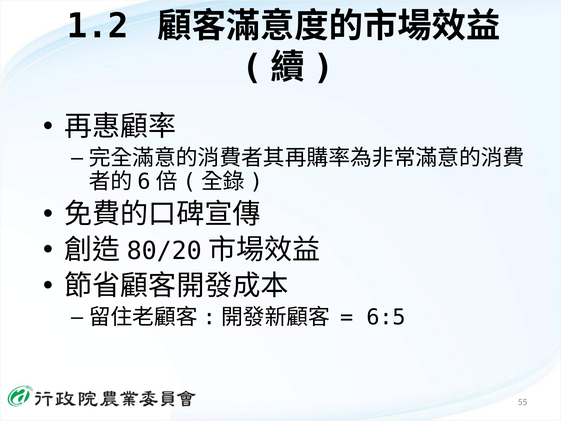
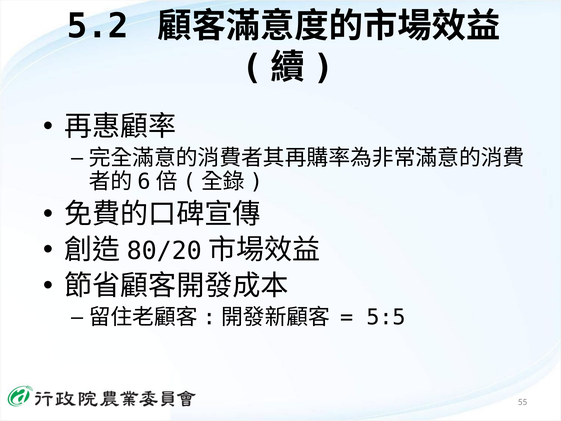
1.2: 1.2 -> 5.2 (98, 26)
6:5: 6:5 -> 5:5 (386, 317)
